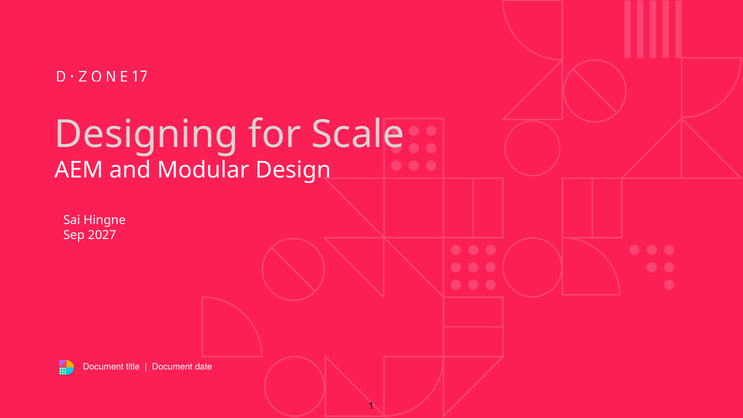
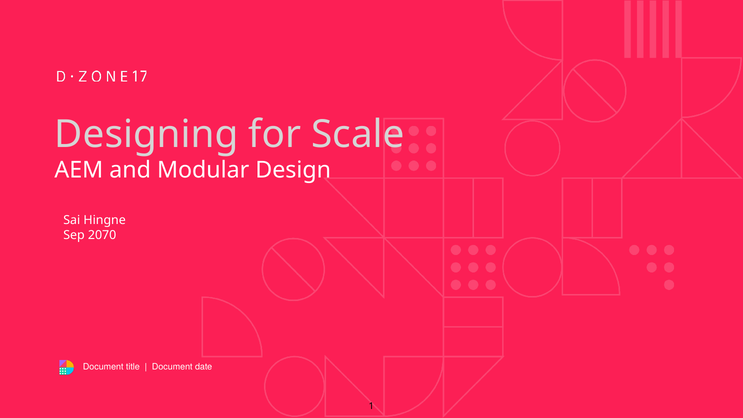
2027: 2027 -> 2070 (102, 235)
